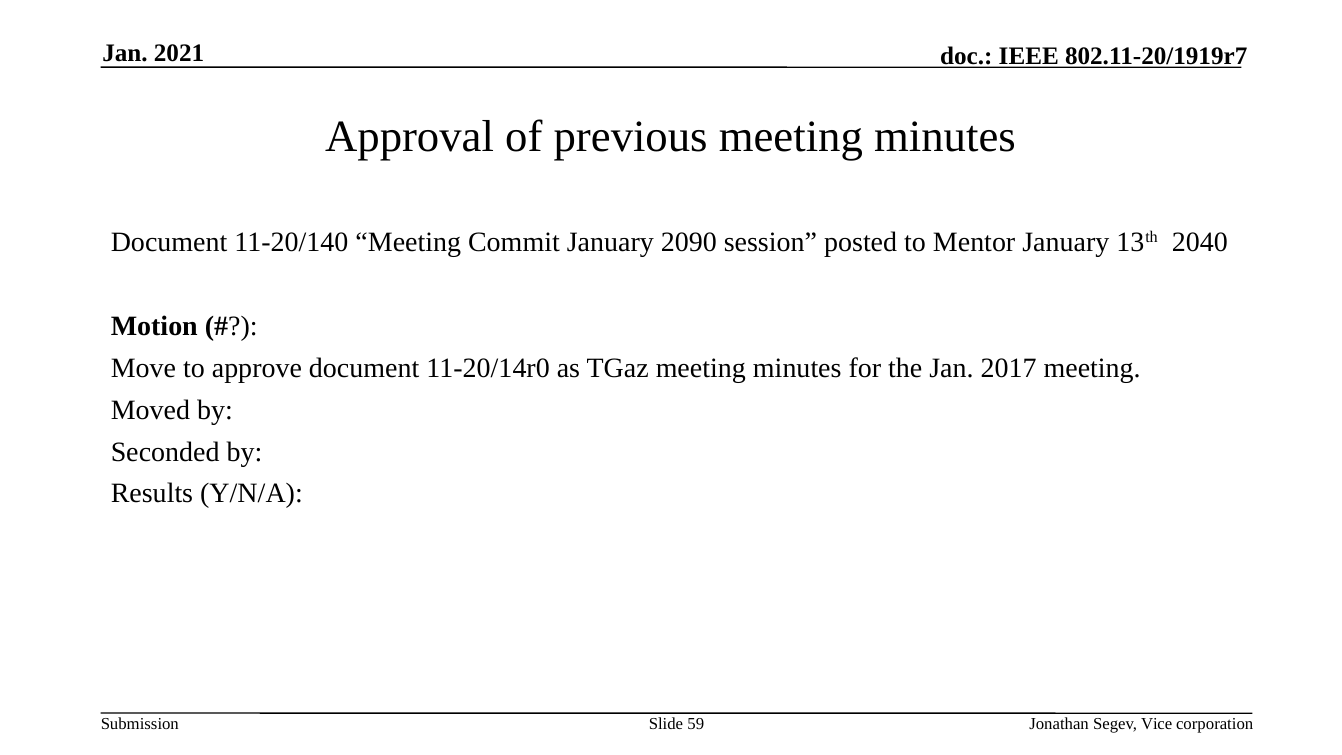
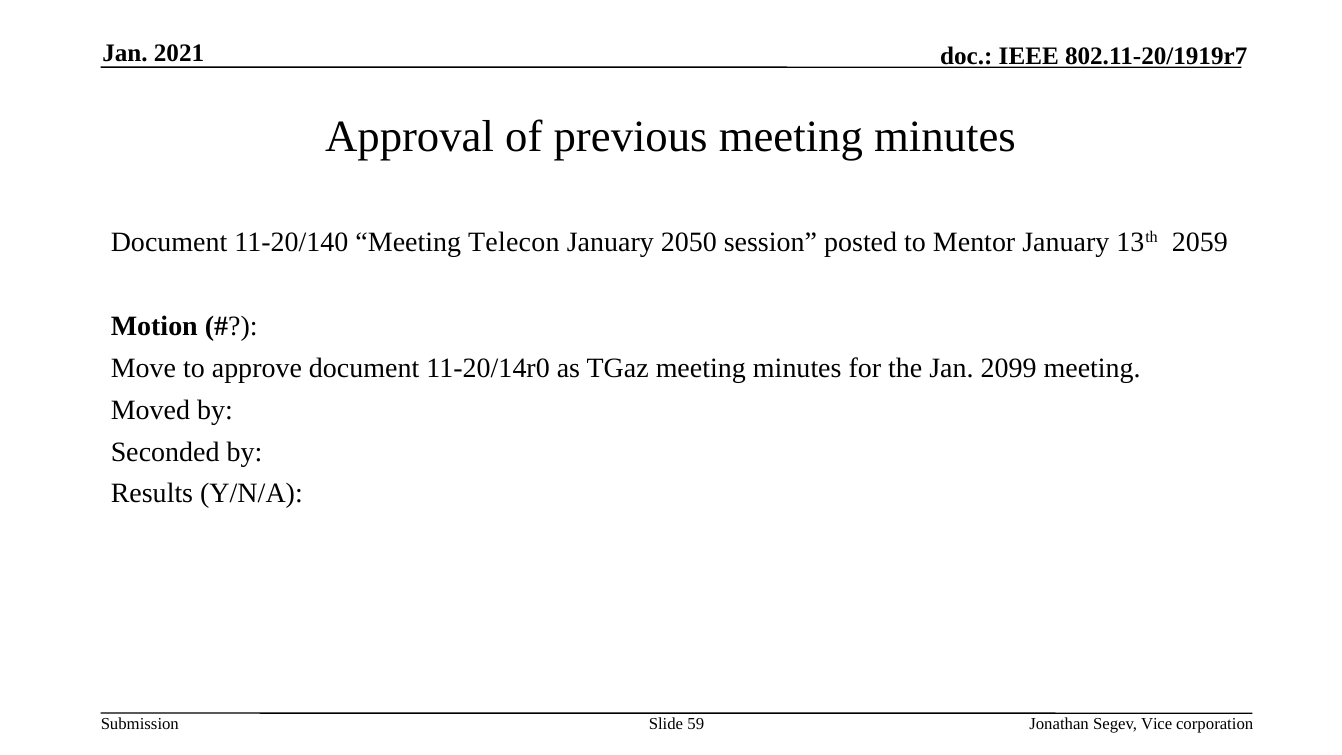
Commit: Commit -> Telecon (514, 242)
2090: 2090 -> 2050 (689, 242)
2040: 2040 -> 2059 (1200, 242)
2017: 2017 -> 2099 (1009, 368)
